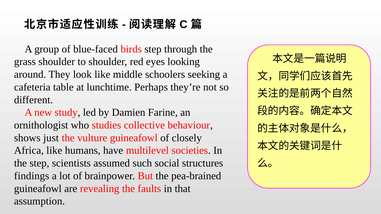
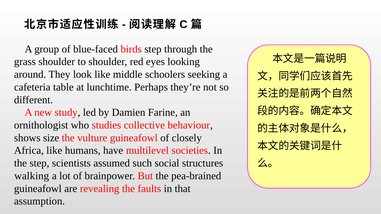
just: just -> size (51, 138)
findings: findings -> walking (32, 176)
